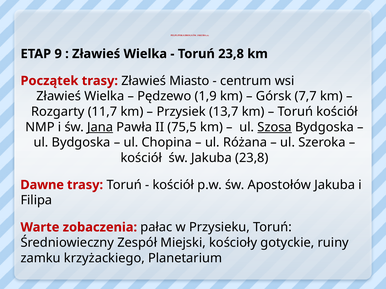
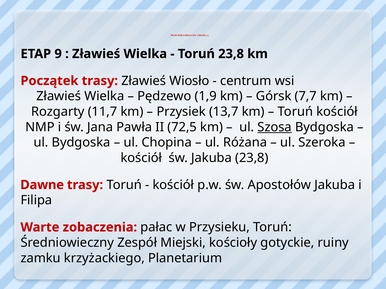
Miasto: Miasto -> Wiosło (189, 81)
Jana underline: present -> none (100, 127)
75,5: 75,5 -> 72,5 (182, 127)
